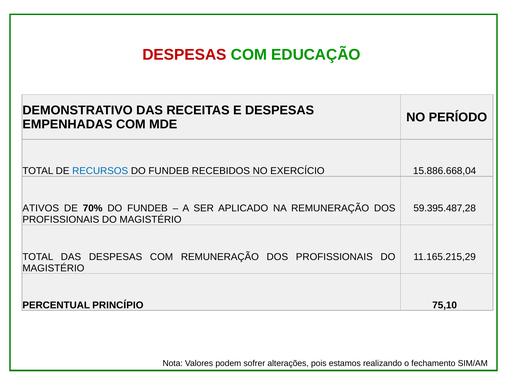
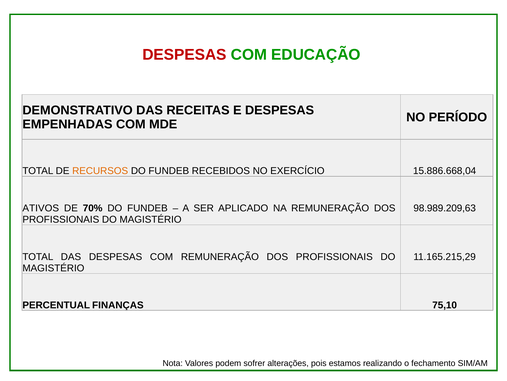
RECURSOS colour: blue -> orange (100, 171)
59.395.487,28: 59.395.487,28 -> 98.989.209,63 (445, 208)
PRINCÍPIO: PRINCÍPIO -> FINANÇAS (118, 304)
